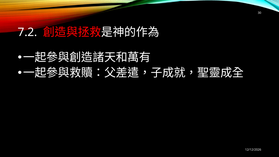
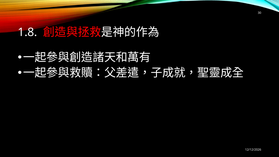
7.2: 7.2 -> 1.8 (28, 32)
